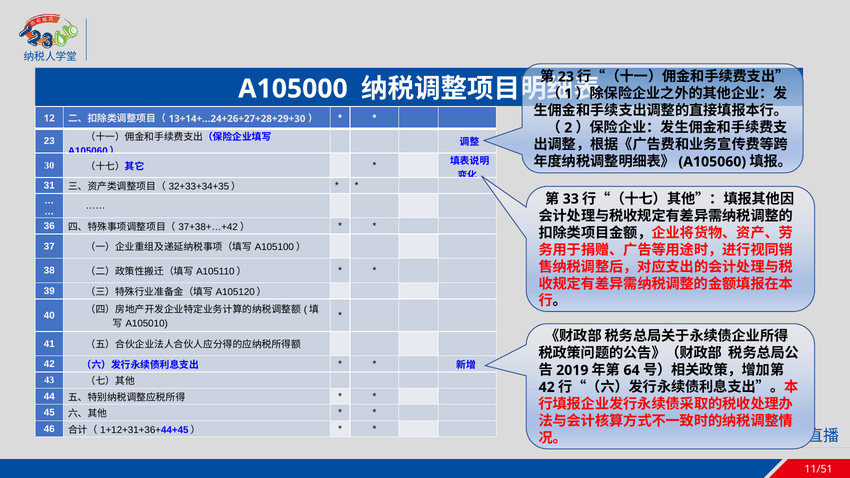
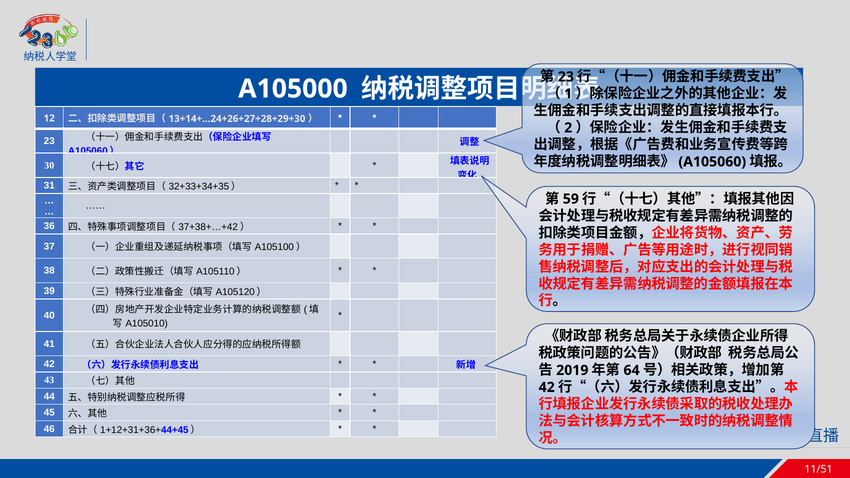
33: 33 -> 59 (571, 199)
